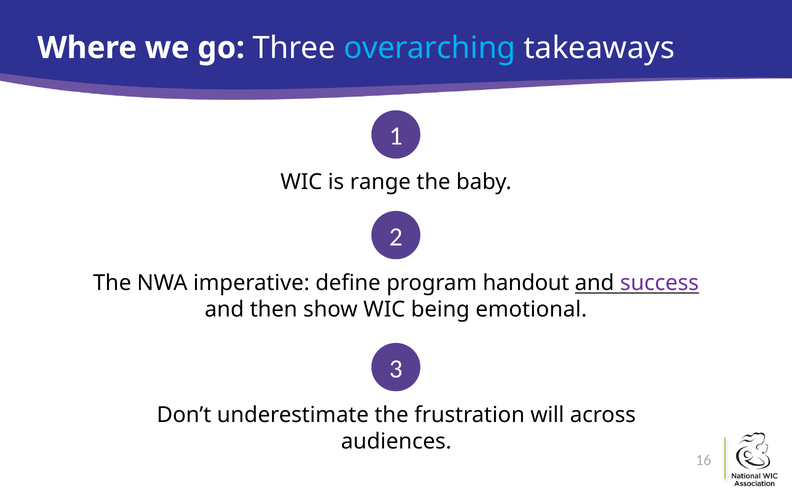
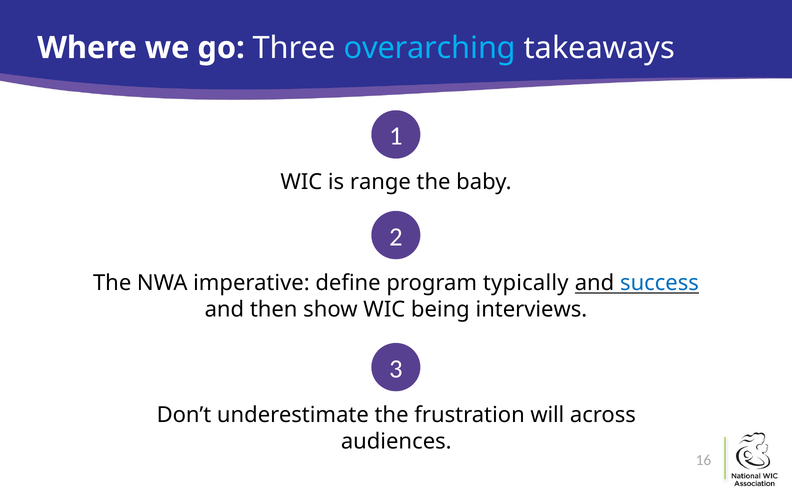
handout: handout -> typically (526, 283)
success colour: purple -> blue (659, 283)
emotional: emotional -> interviews (531, 310)
